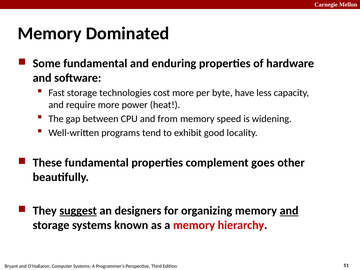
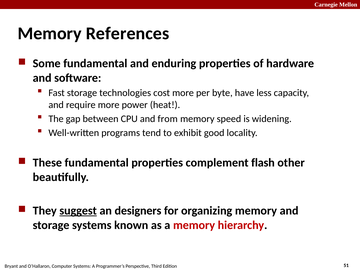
Dominated: Dominated -> References (128, 33)
goes: goes -> flash (263, 163)
and underline: present -> none (289, 211)
